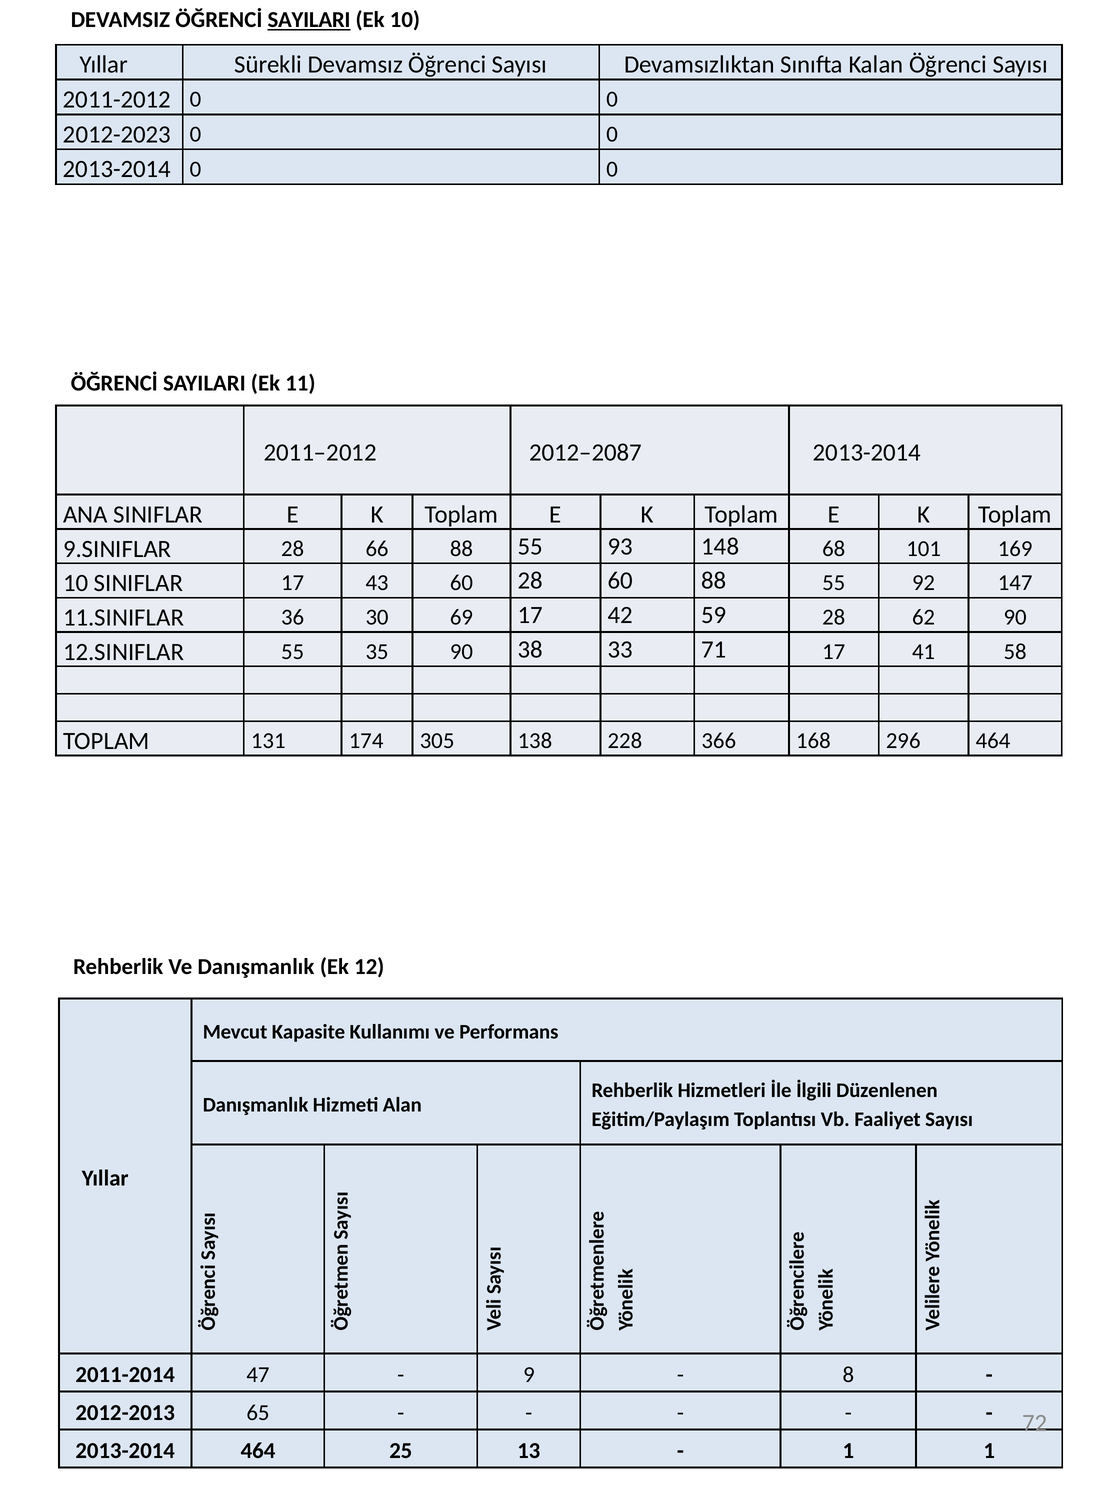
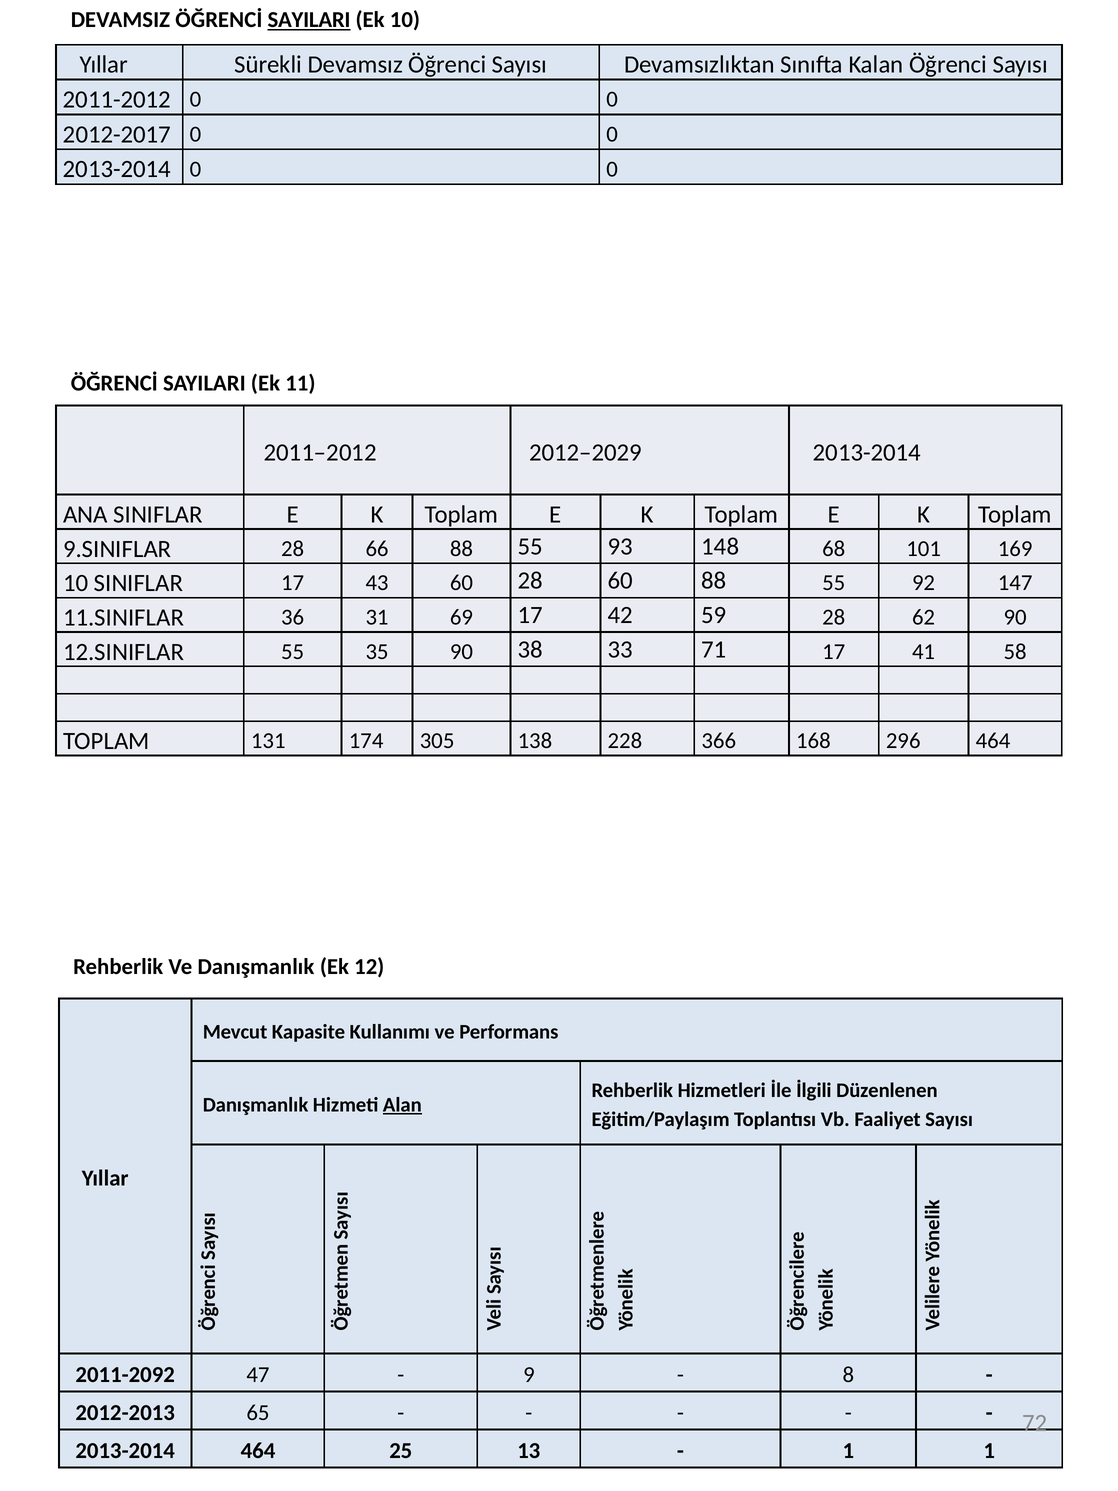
2012-2023: 2012-2023 -> 2012-2017 (117, 134)
2012–2087: 2012–2087 -> 2012–2029 (585, 453)
30: 30 -> 31 (377, 617)
Alan underline: none -> present (402, 1105)
2011-2014: 2011-2014 -> 2011-2092 (125, 1375)
